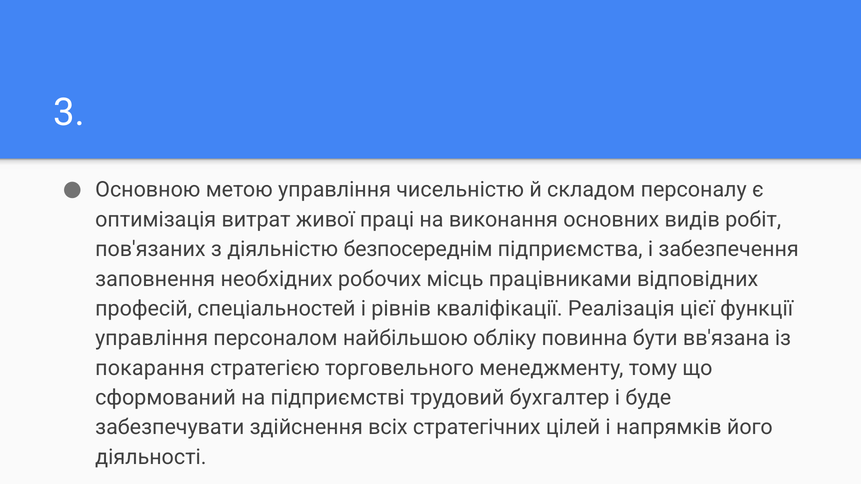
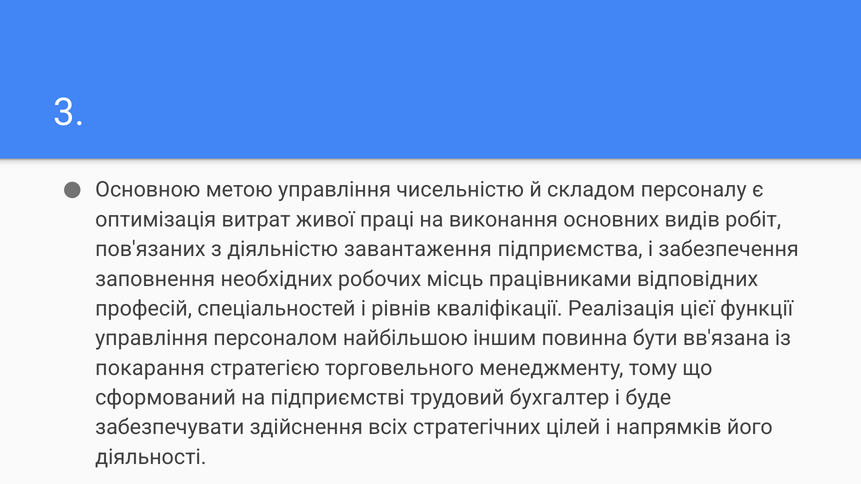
безпосереднім: безпосереднім -> завантаження (418, 249)
обліку: обліку -> іншим (505, 338)
